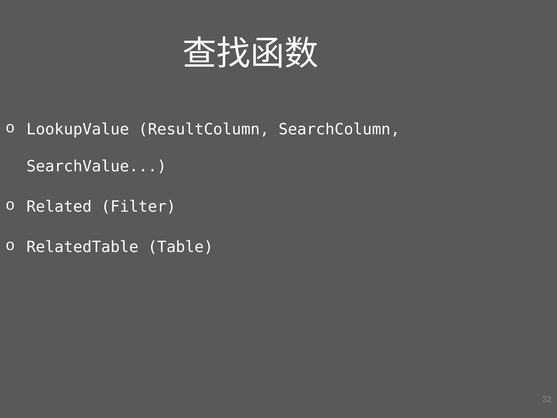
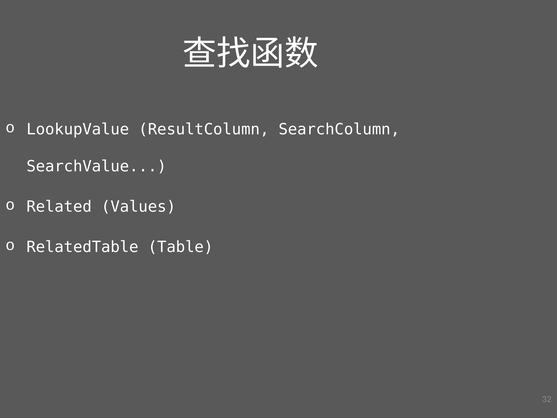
Filter: Filter -> Values (138, 207)
